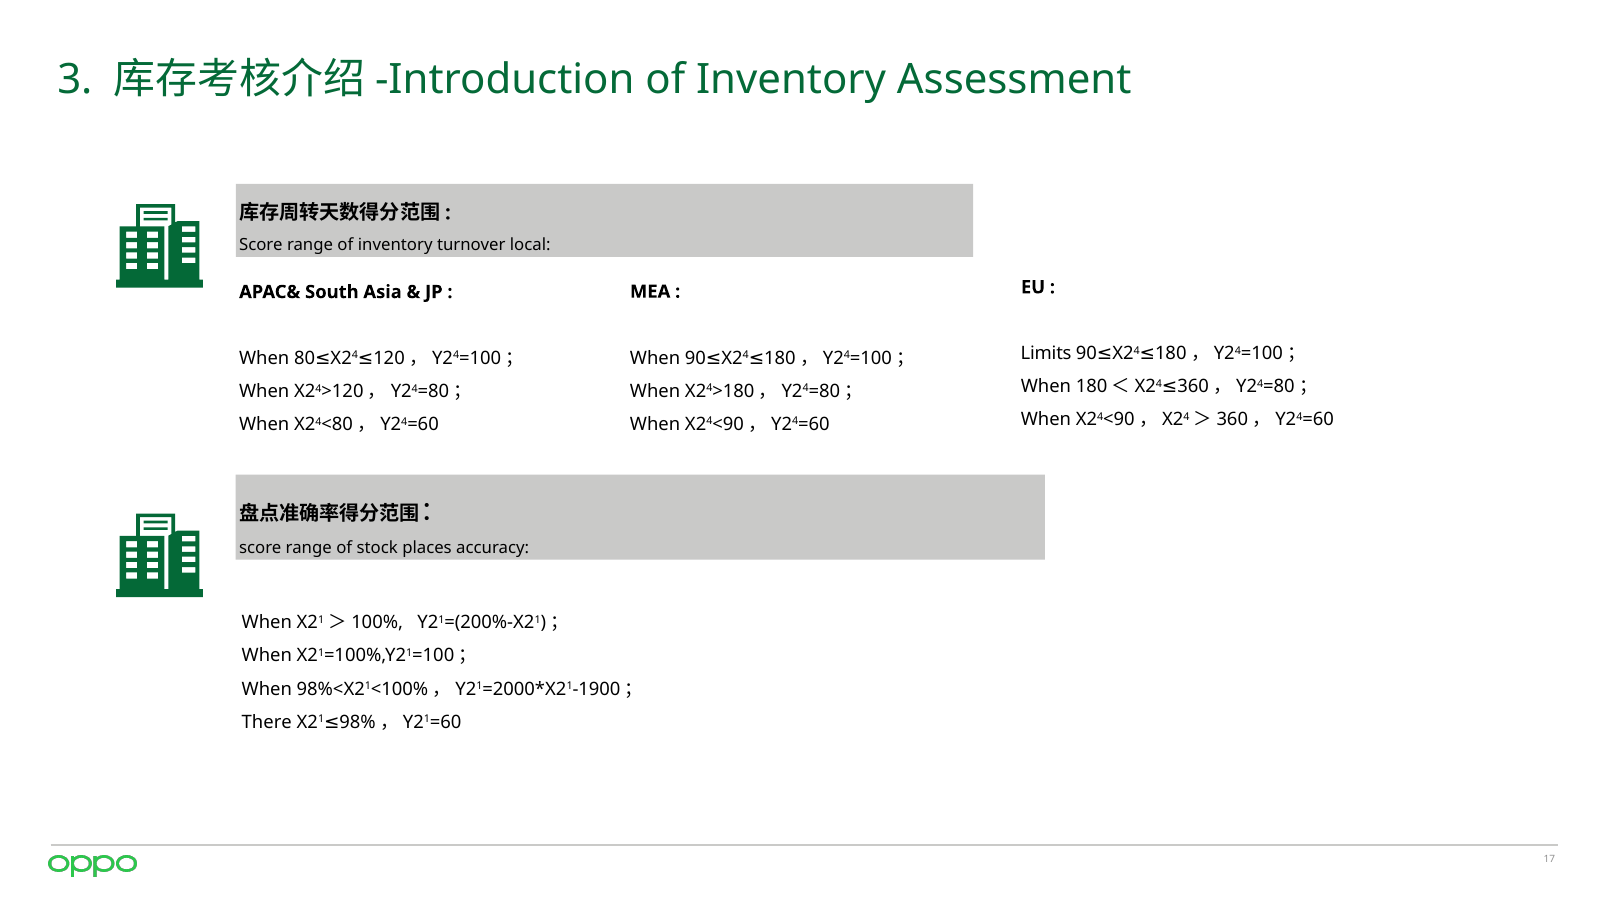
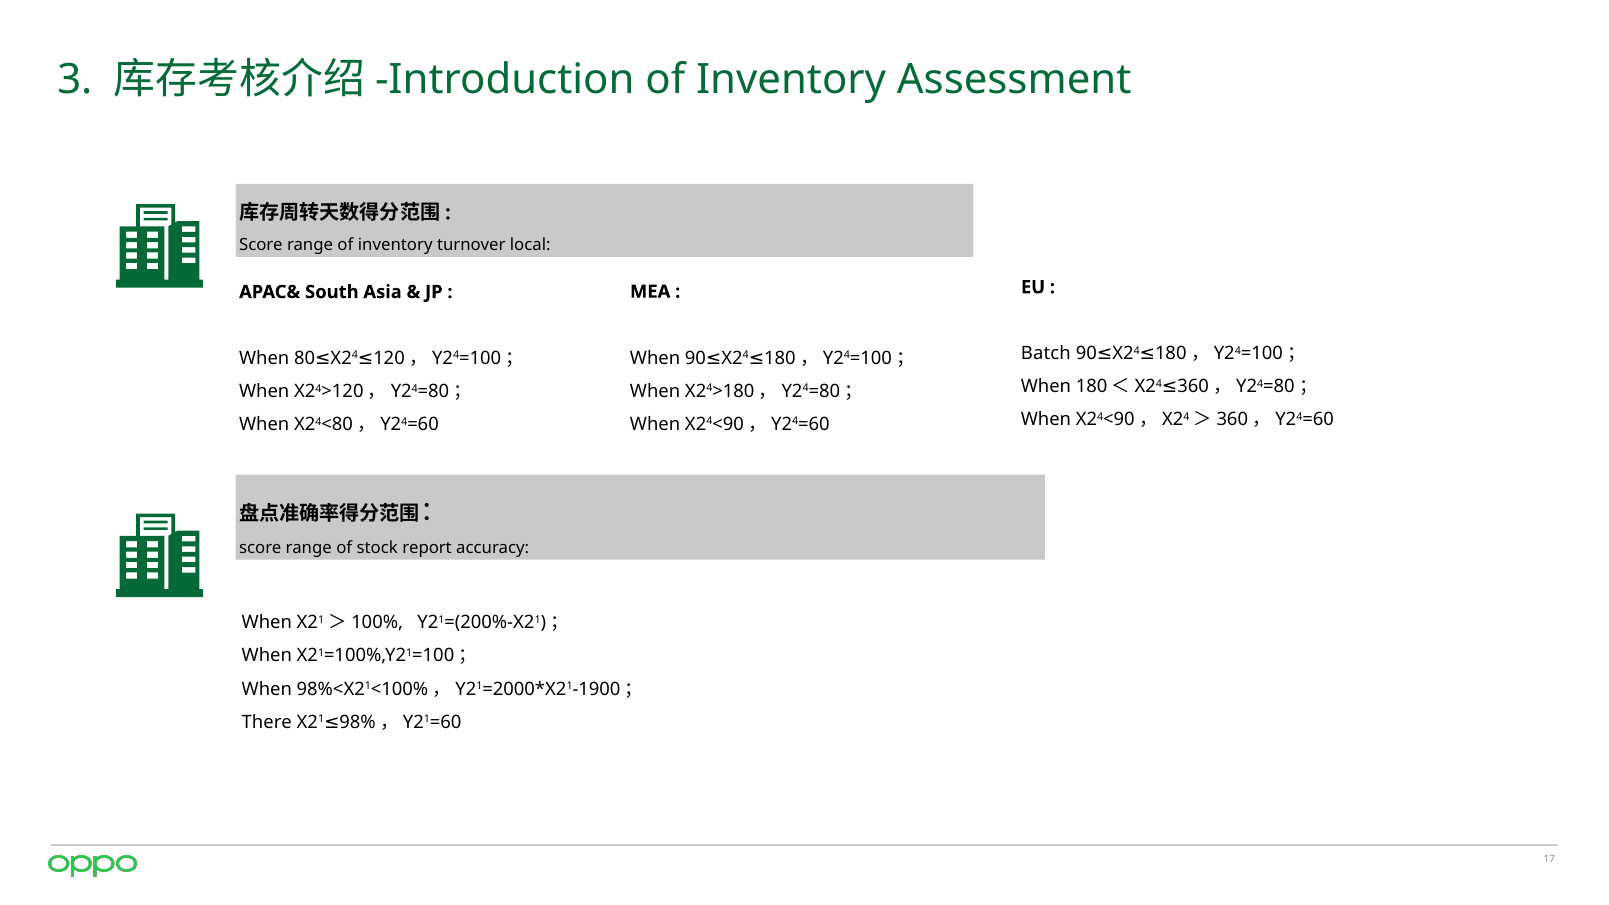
Limits: Limits -> Batch (1046, 354)
places: places -> report (427, 548)
